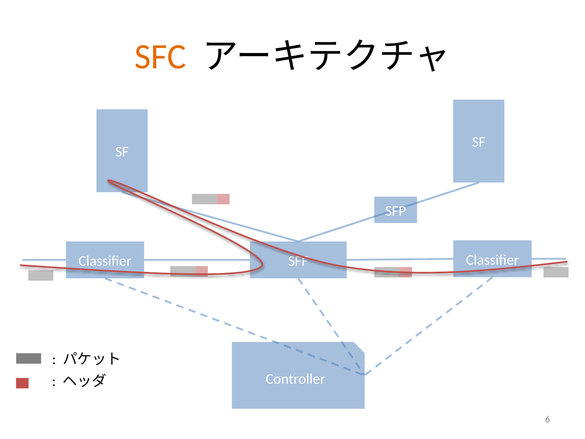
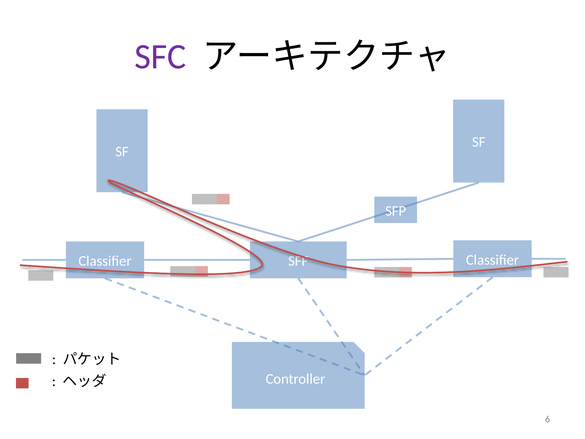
SFC colour: orange -> purple (160, 57)
